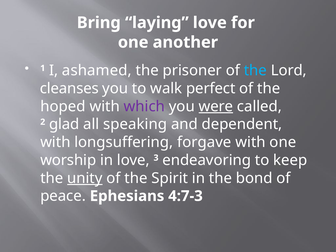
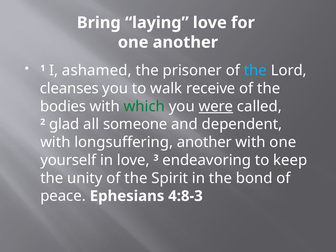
perfect: perfect -> receive (211, 88)
hoped: hoped -> bodies (63, 106)
which colour: purple -> green (144, 106)
speaking: speaking -> someone (135, 124)
longsuffering forgave: forgave -> another (204, 142)
worship: worship -> yourself (68, 160)
unity underline: present -> none (85, 178)
4:7-3: 4:7-3 -> 4:8-3 (185, 196)
